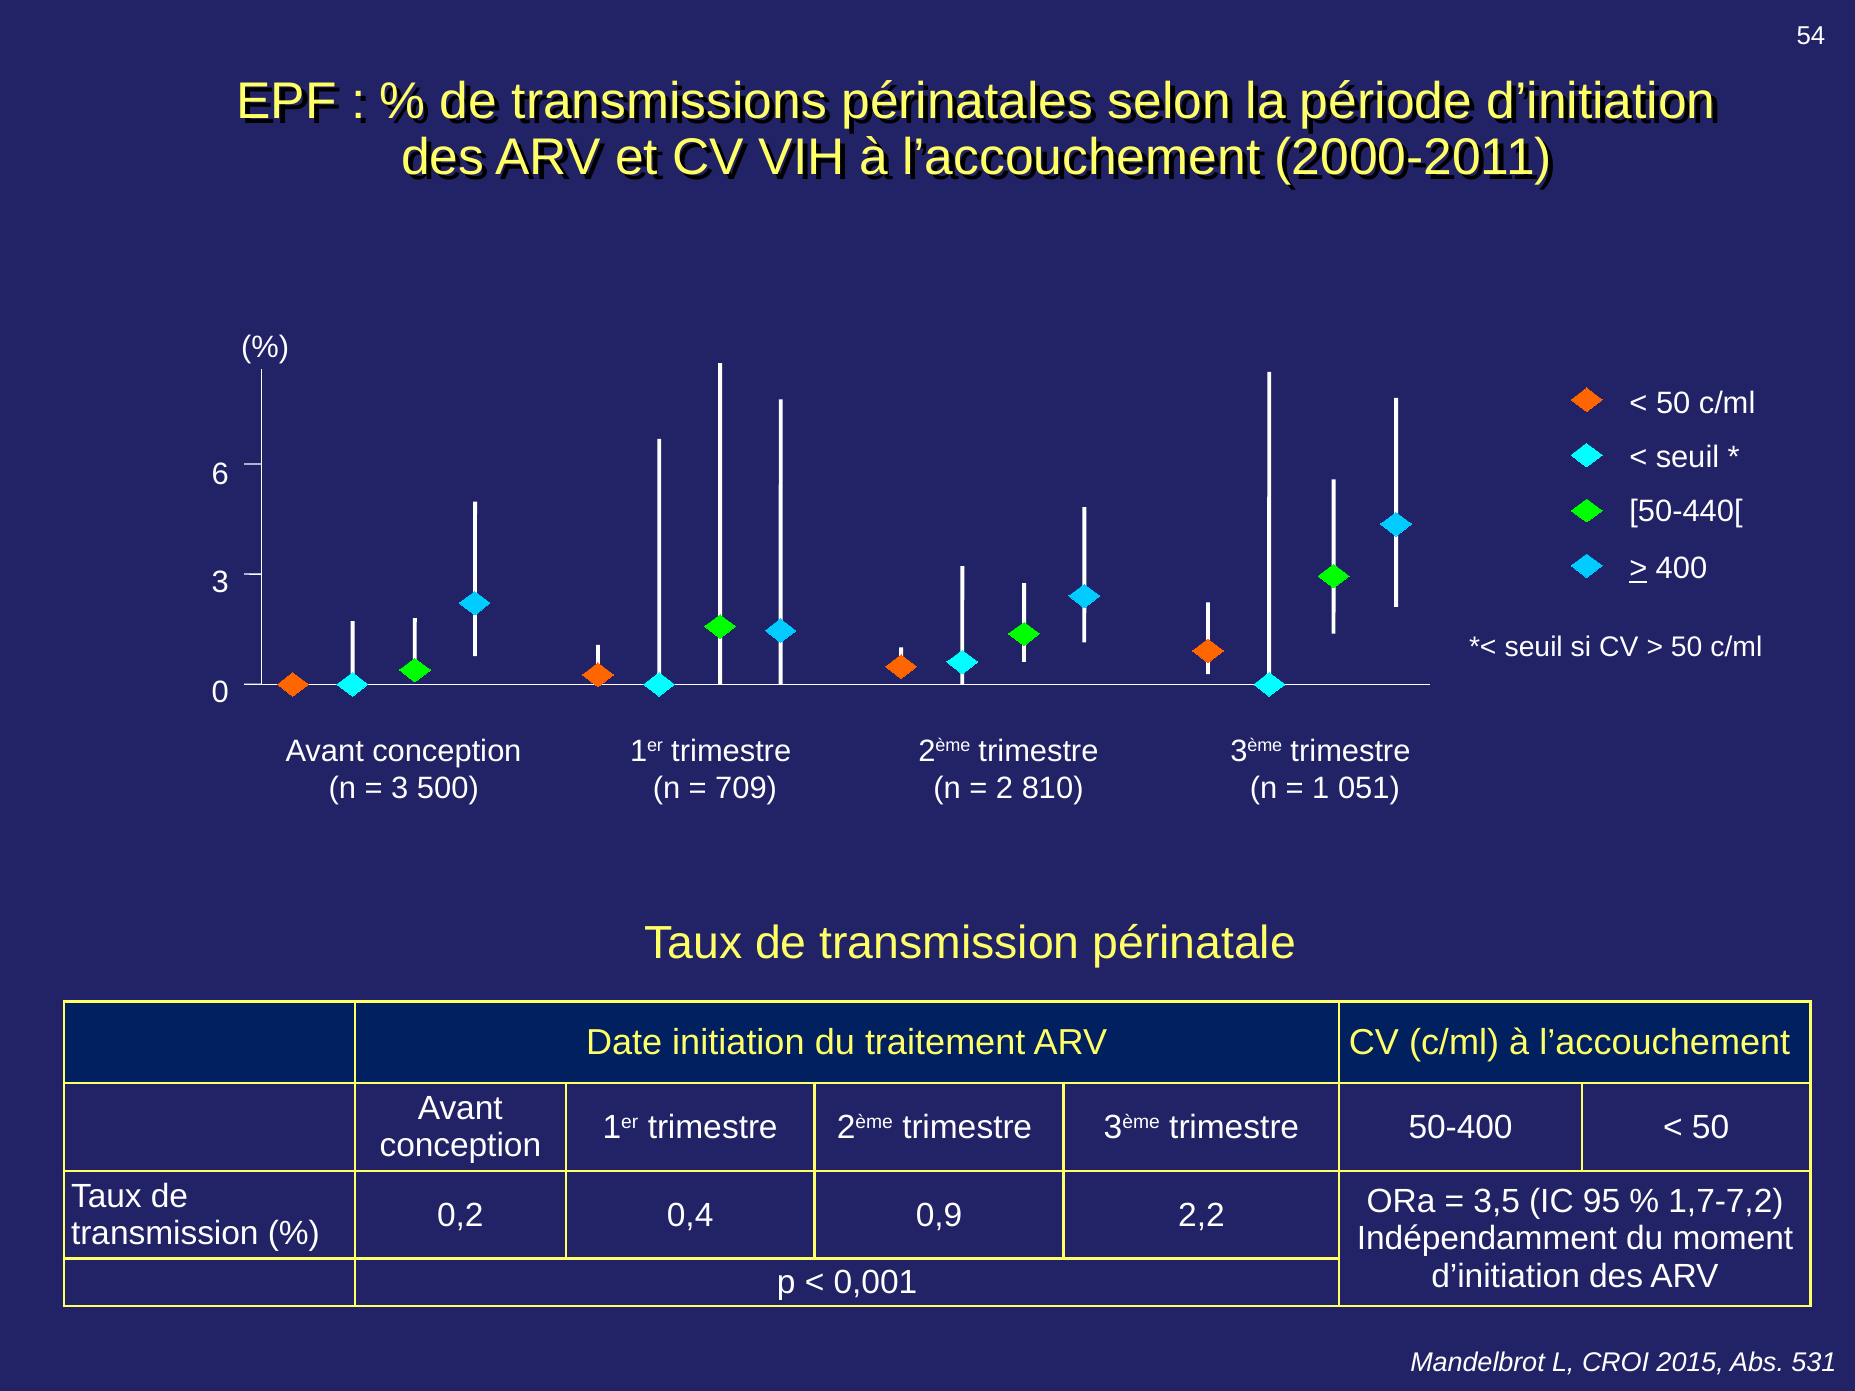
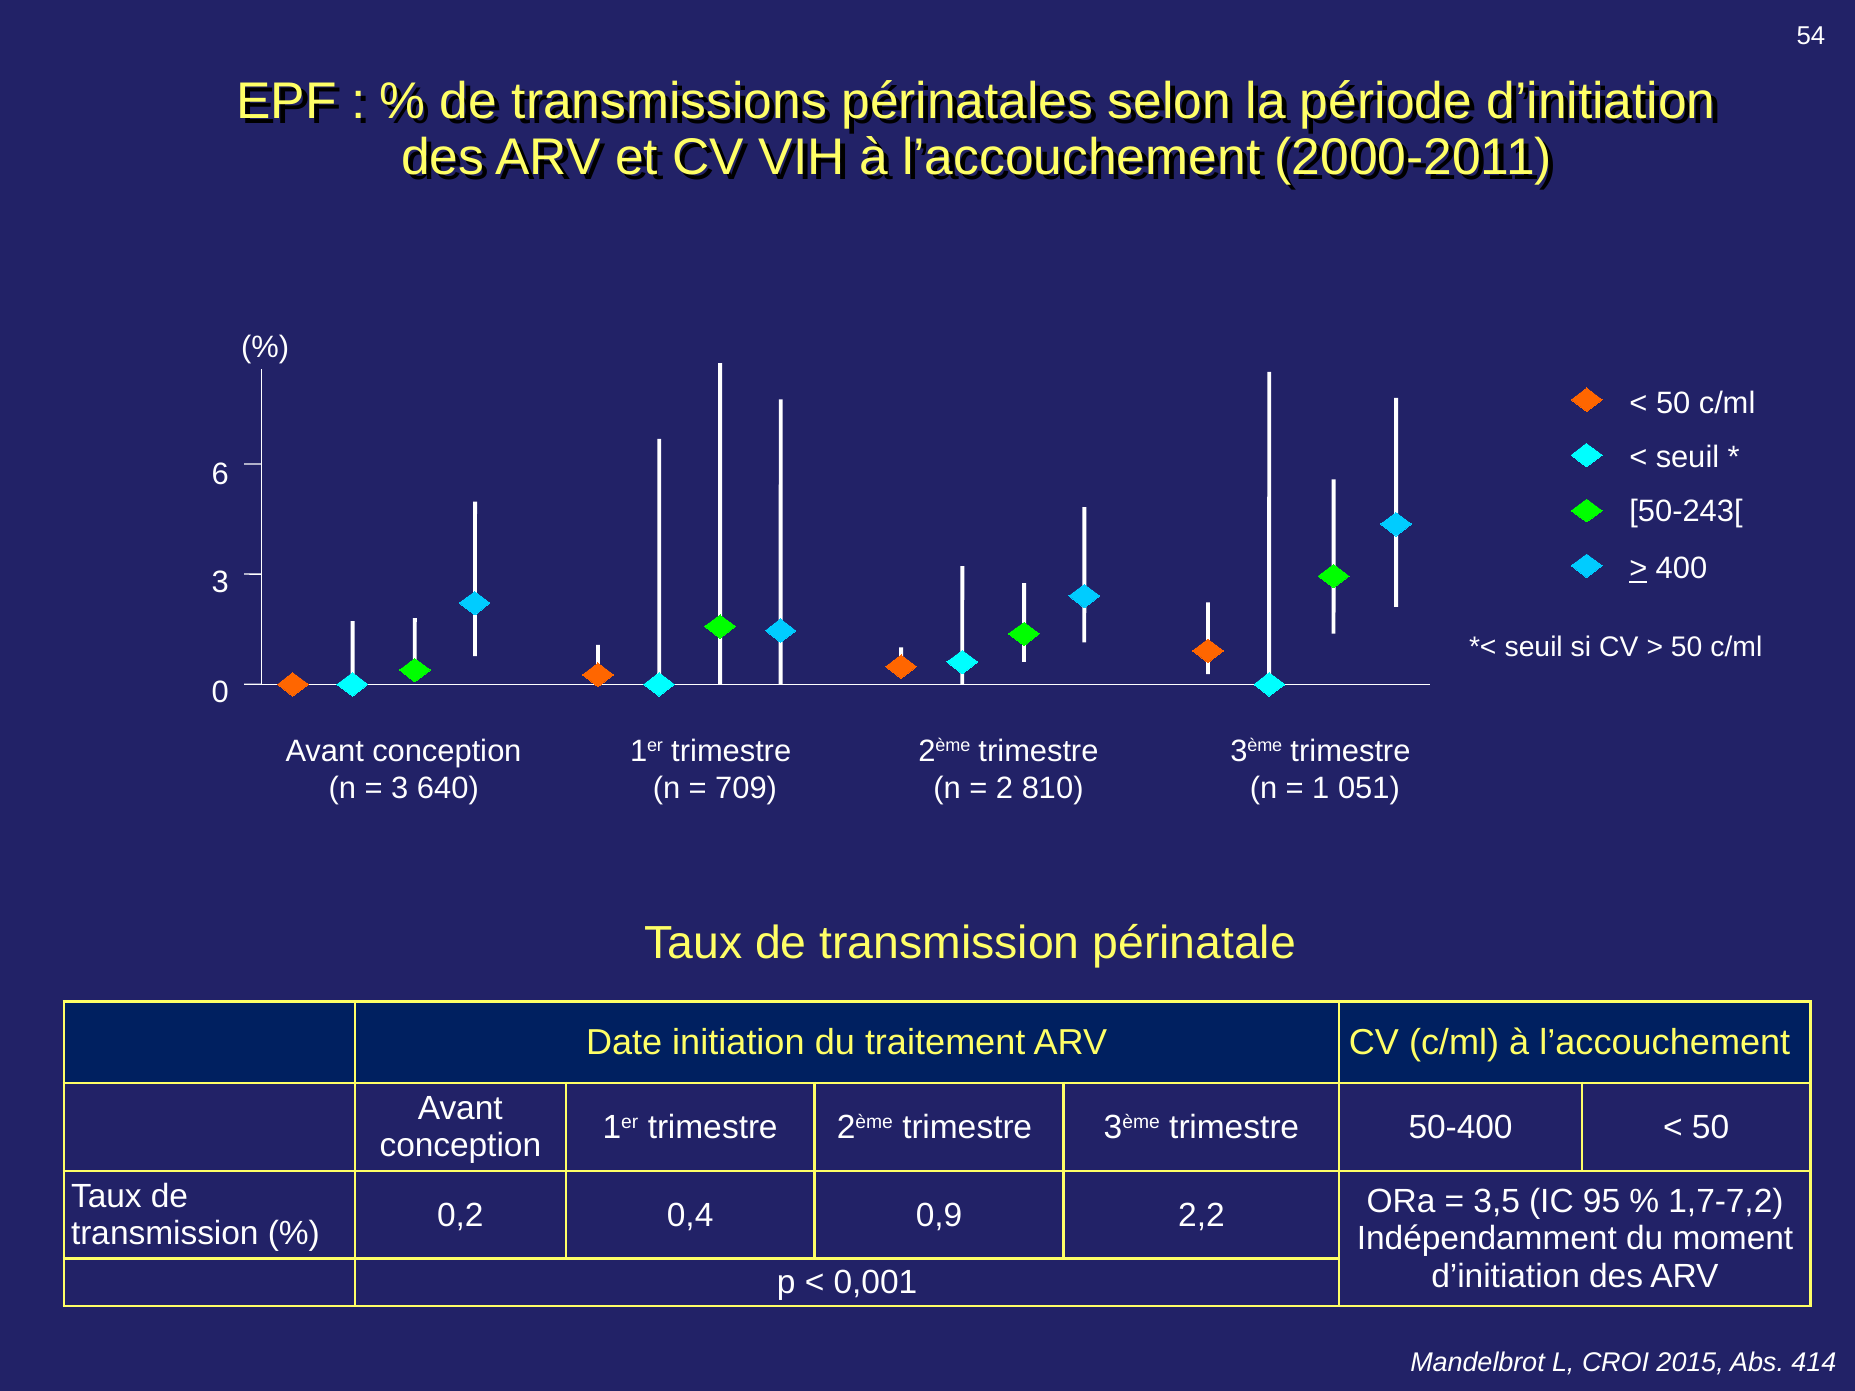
50-440[: 50-440[ -> 50-243[ (1686, 511)
500: 500 -> 640 (448, 788)
531: 531 -> 414 (1814, 1363)
